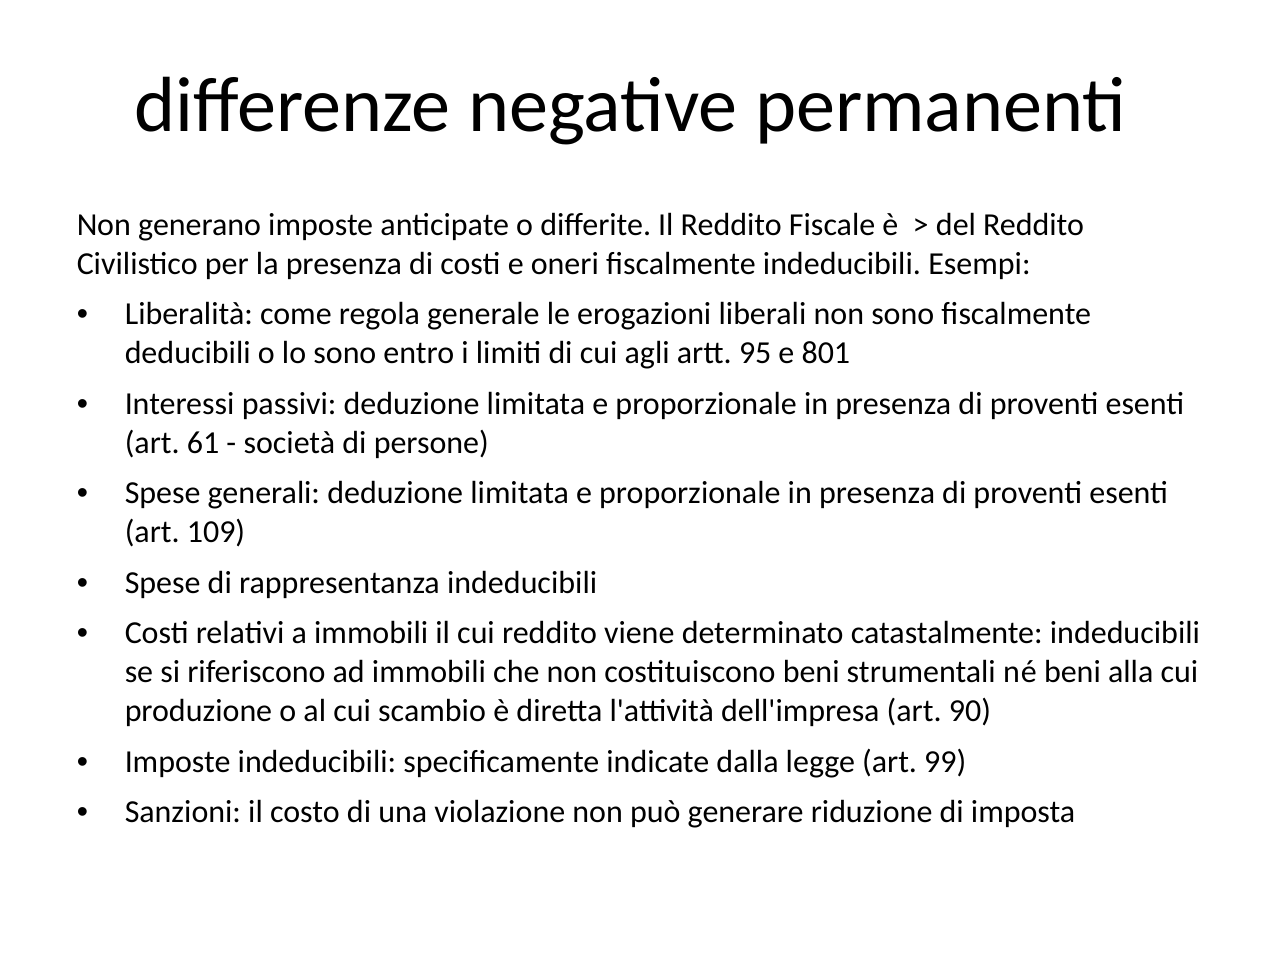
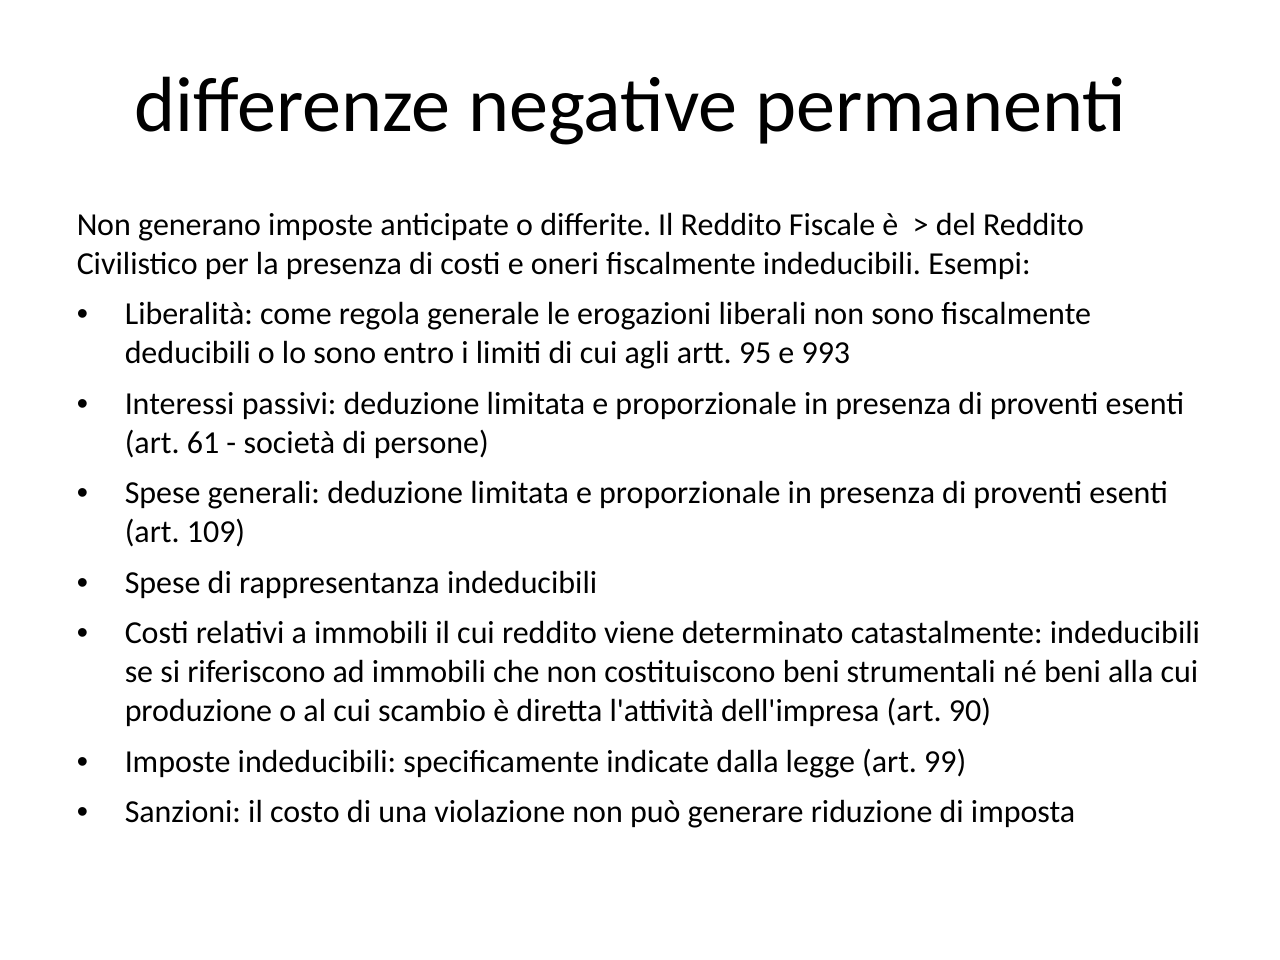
801: 801 -> 993 (826, 353)
